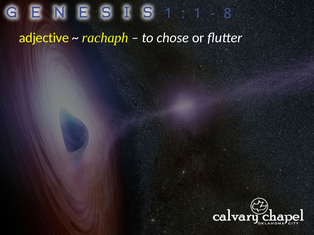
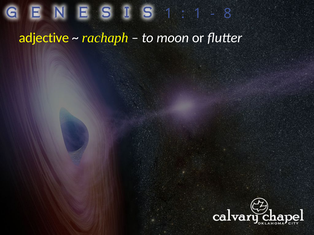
chose: chose -> moon (173, 38)
